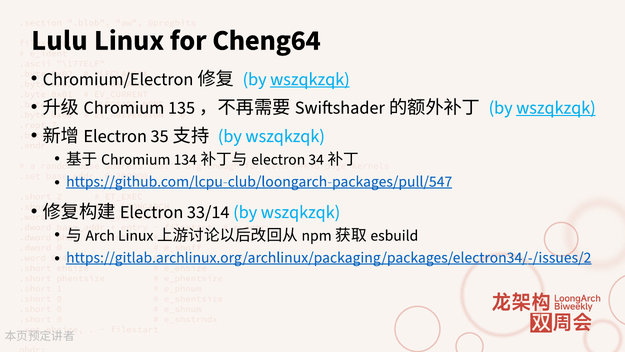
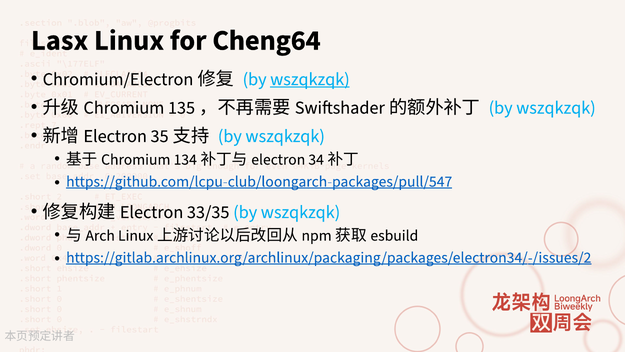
Lulu: Lulu -> Lasx (60, 40)
wszqkzqk underline: present -> none (556, 107)
33/14: 33/14 -> 33/35 (208, 212)
